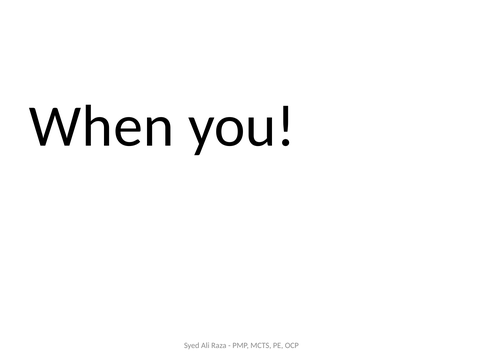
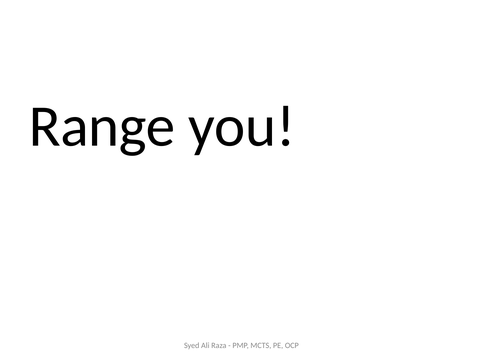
When: When -> Range (102, 126)
